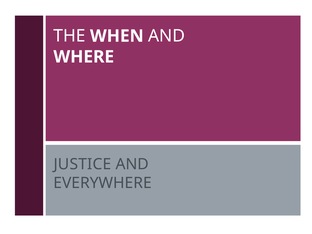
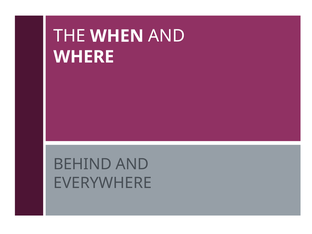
JUSTICE: JUSTICE -> BEHIND (83, 164)
